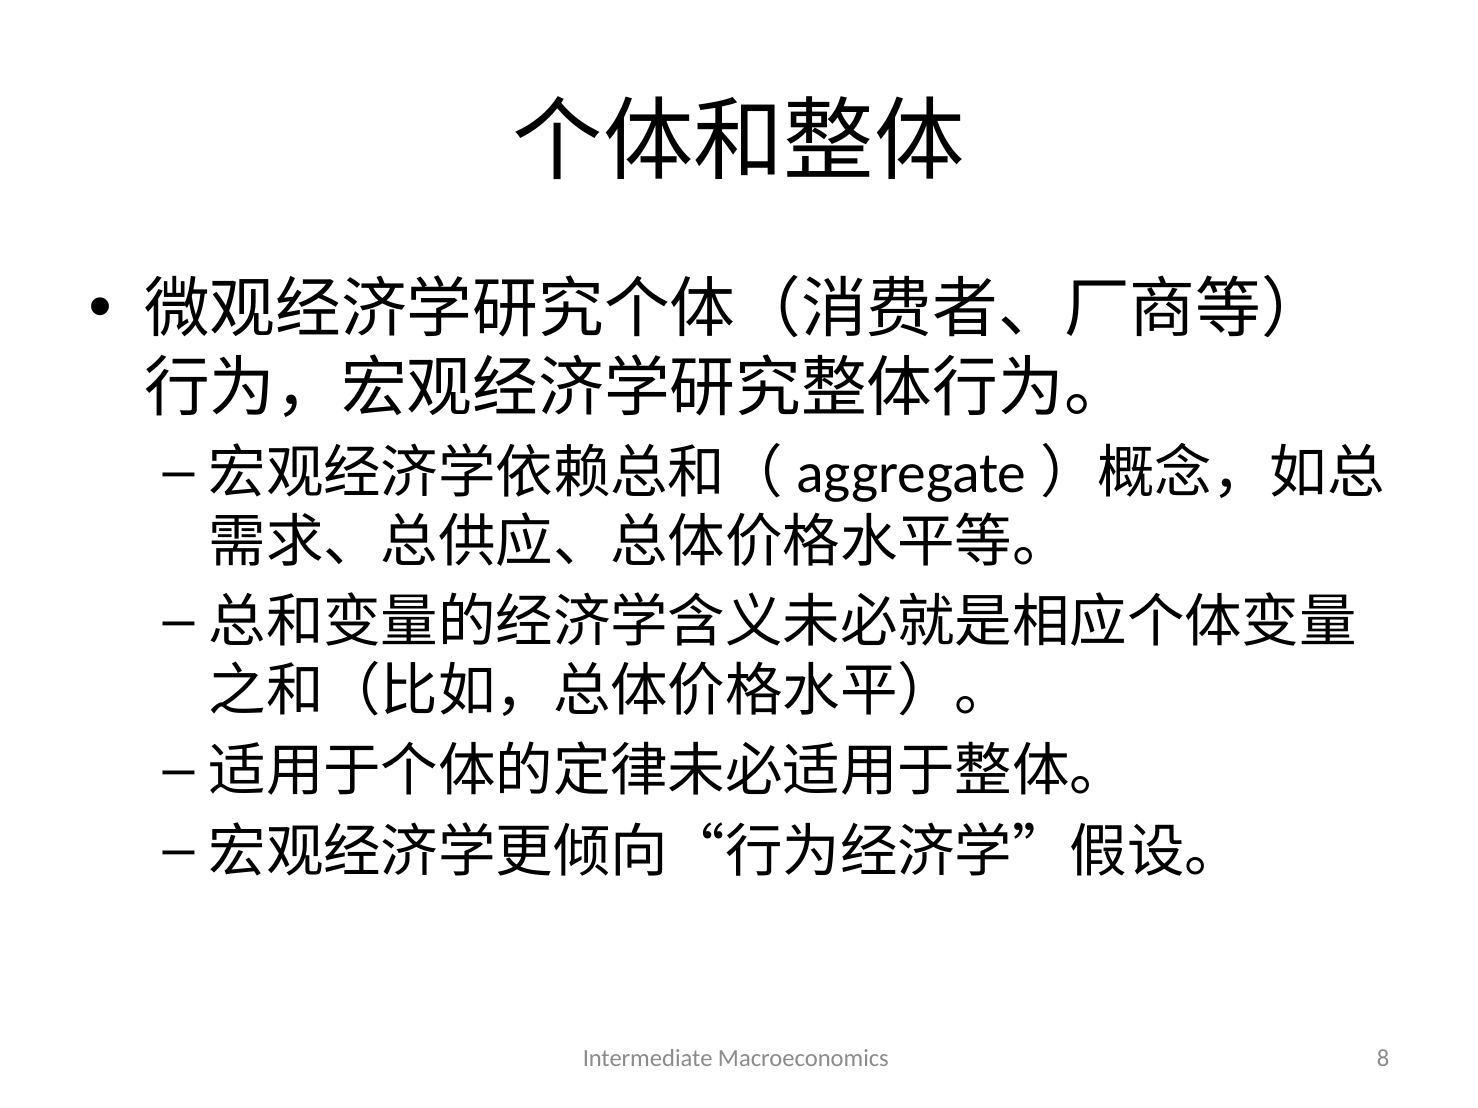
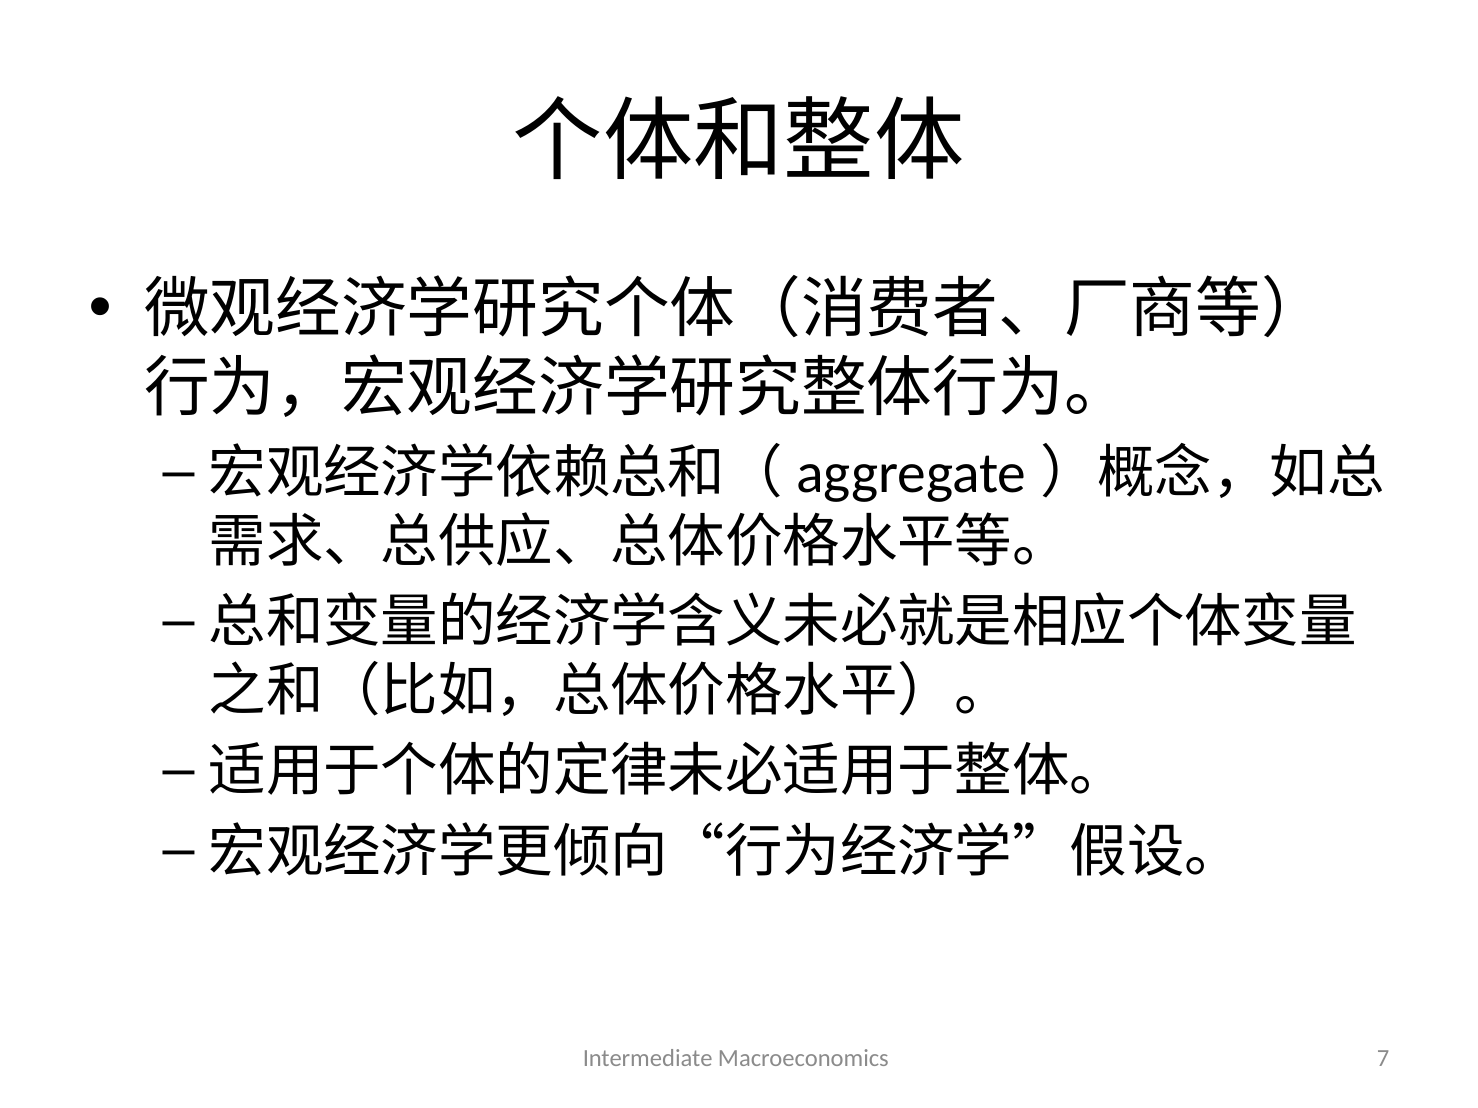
8: 8 -> 7 (1383, 1058)
